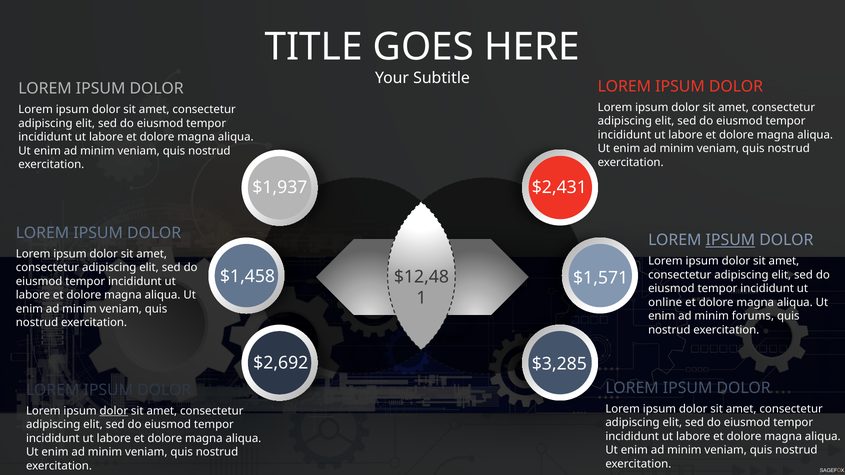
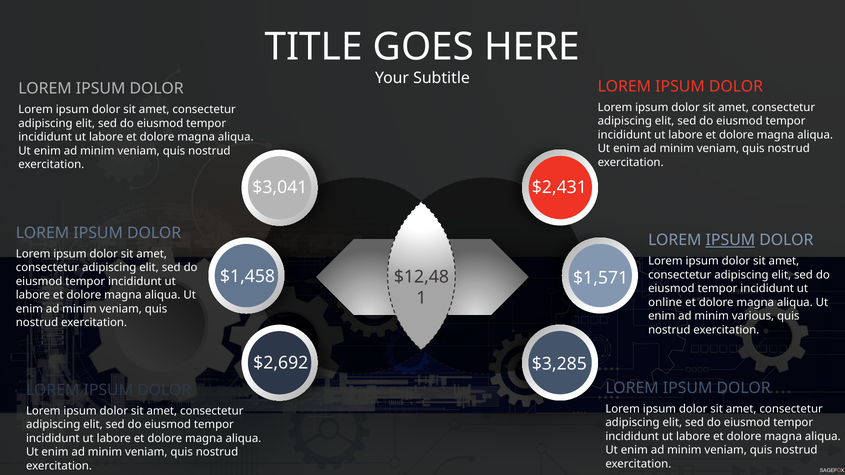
$1,937: $1,937 -> $3,041 (280, 187)
forums: forums -> various (753, 316)
dolor underline: present -> none (114, 411)
